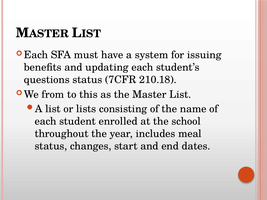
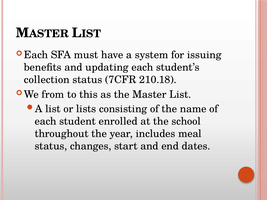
questions: questions -> collection (47, 80)
